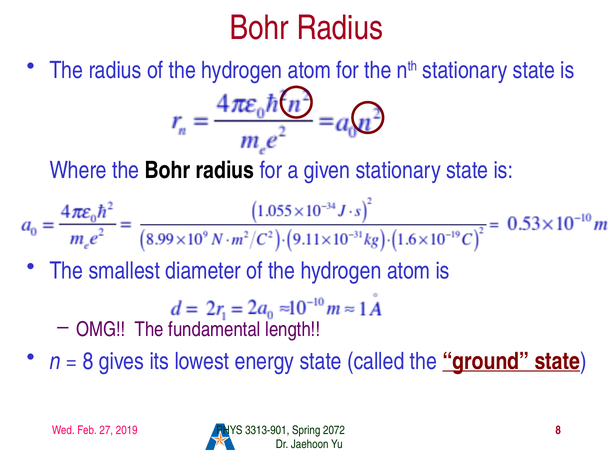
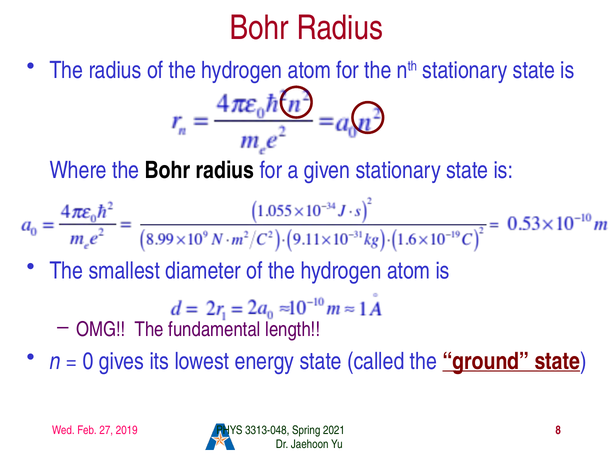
8: 8 -> 0 (88, 361)
3313-901: 3313-901 -> 3313-048 (267, 430)
2072: 2072 -> 2021 (334, 430)
